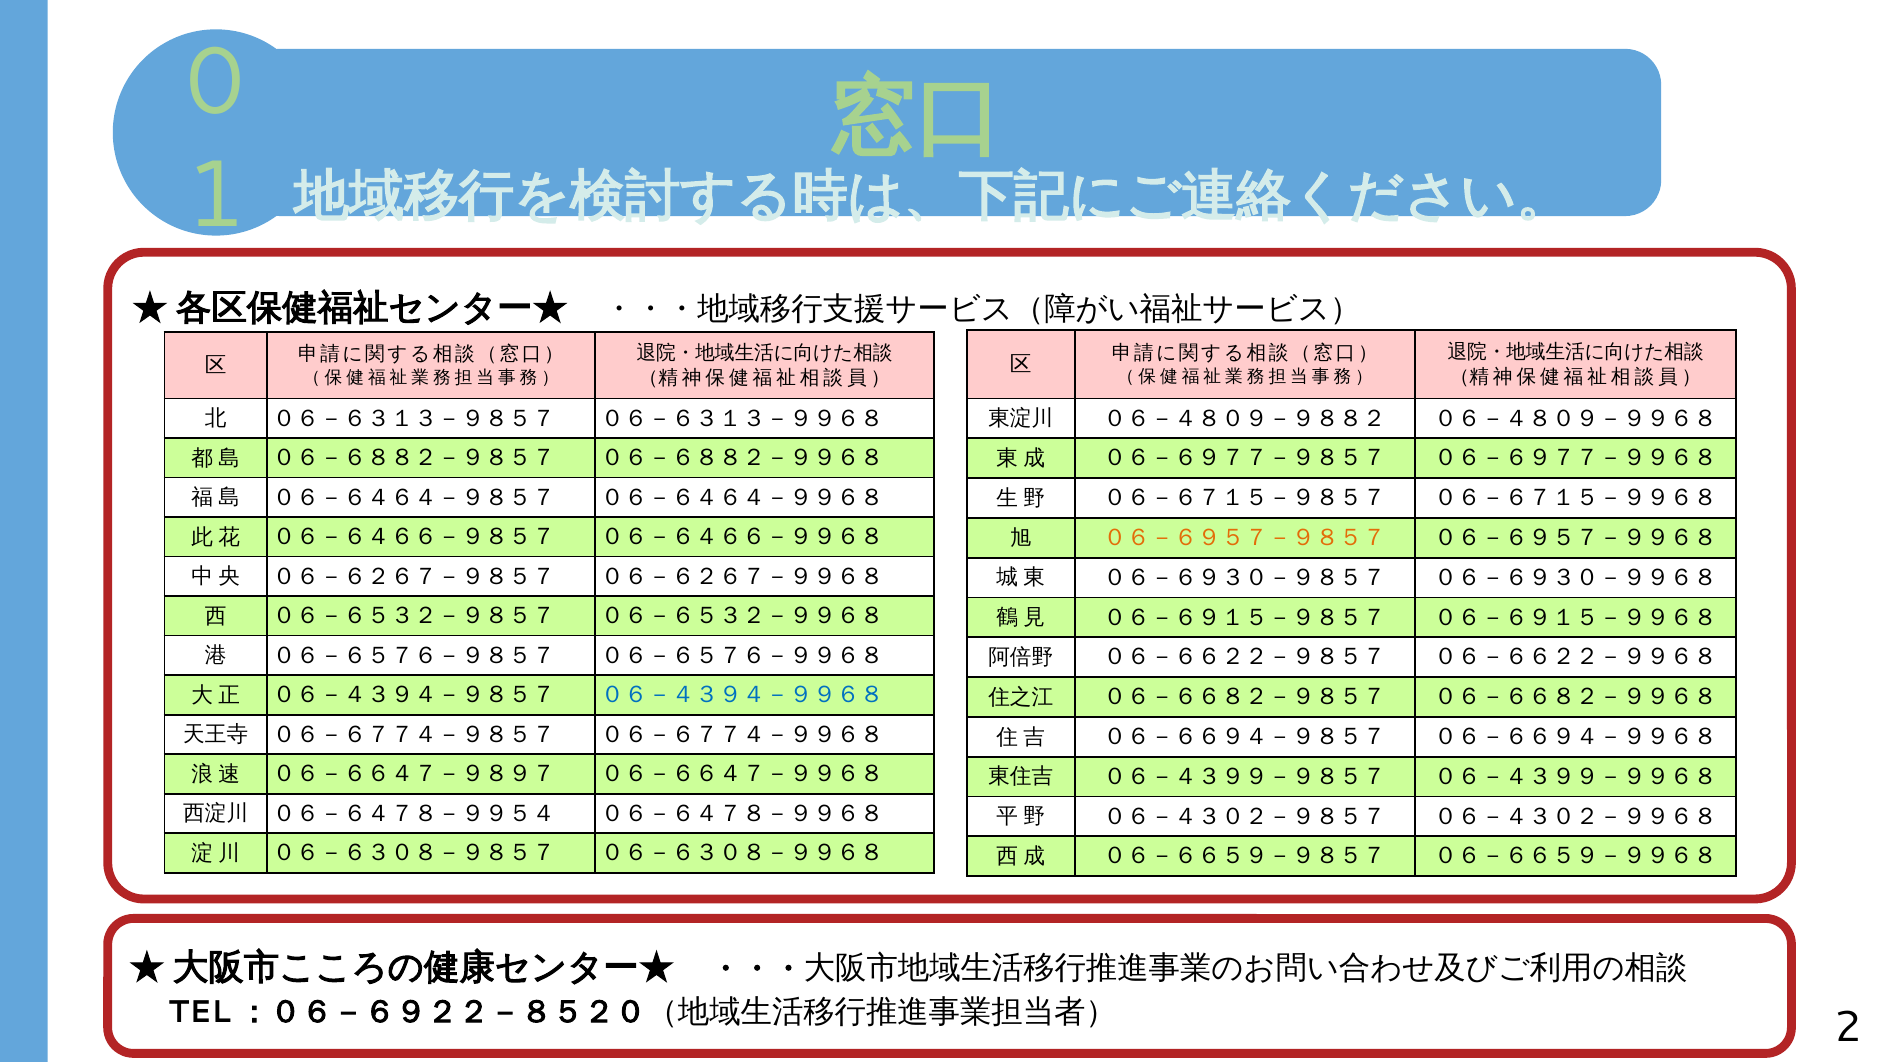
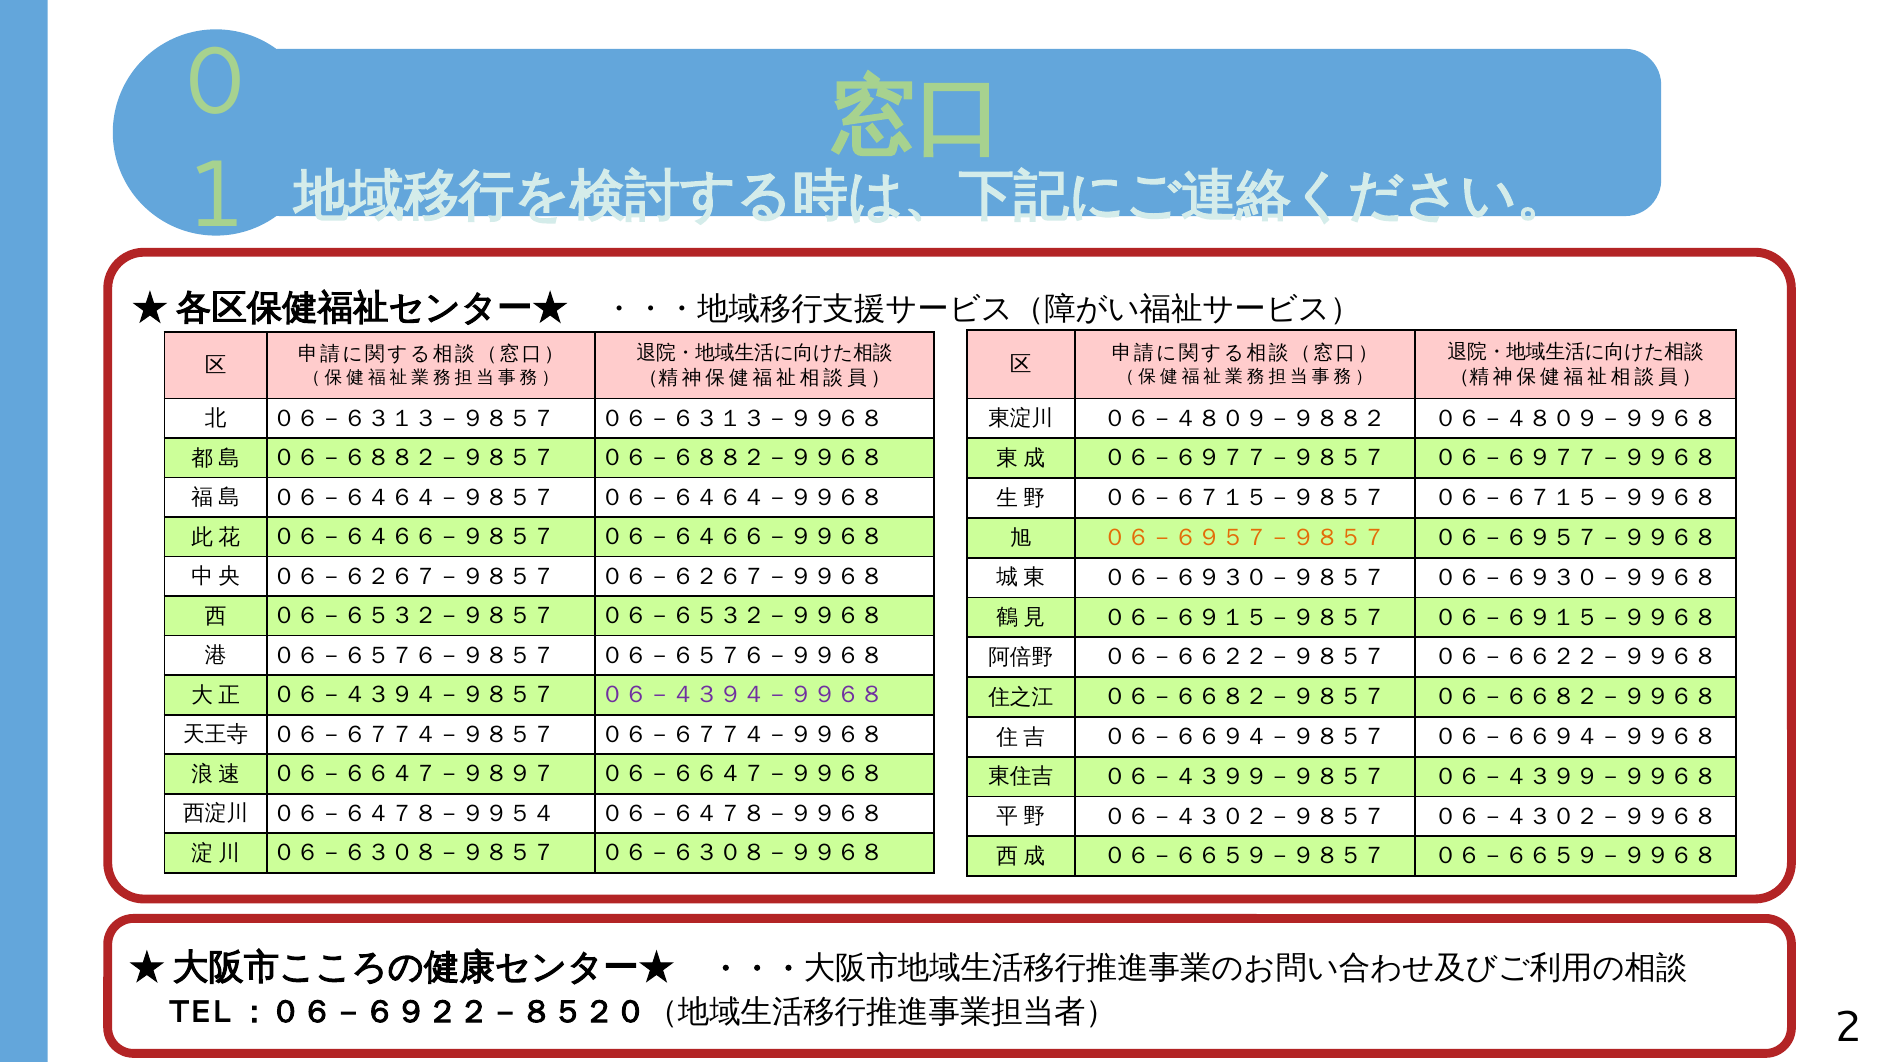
０６－４３９４－９９６８ colour: blue -> purple (742, 695)
